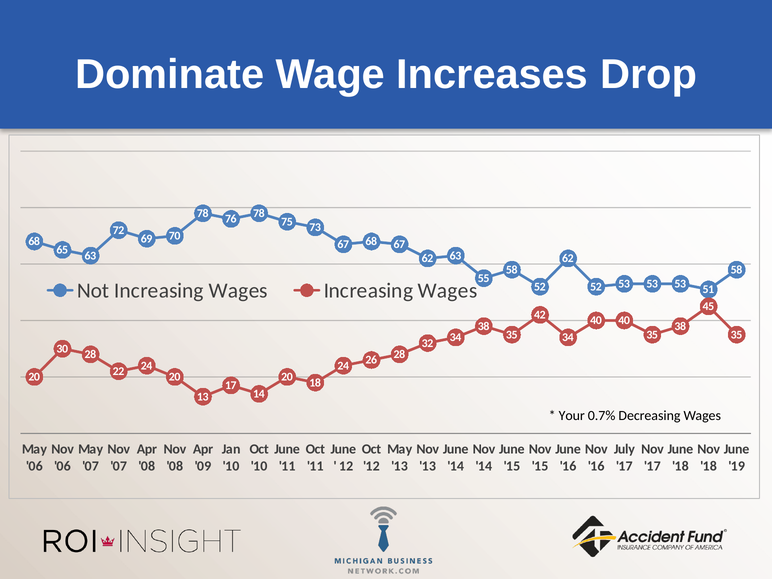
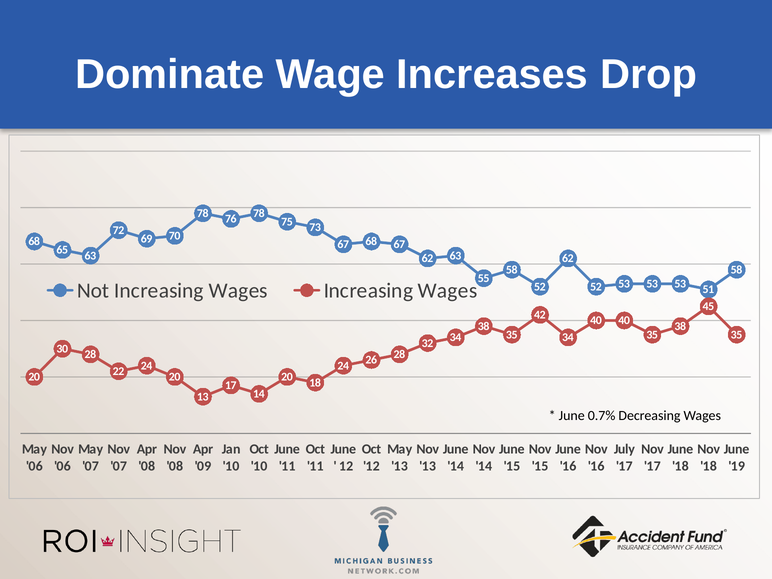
Your: Your -> June (572, 415)
